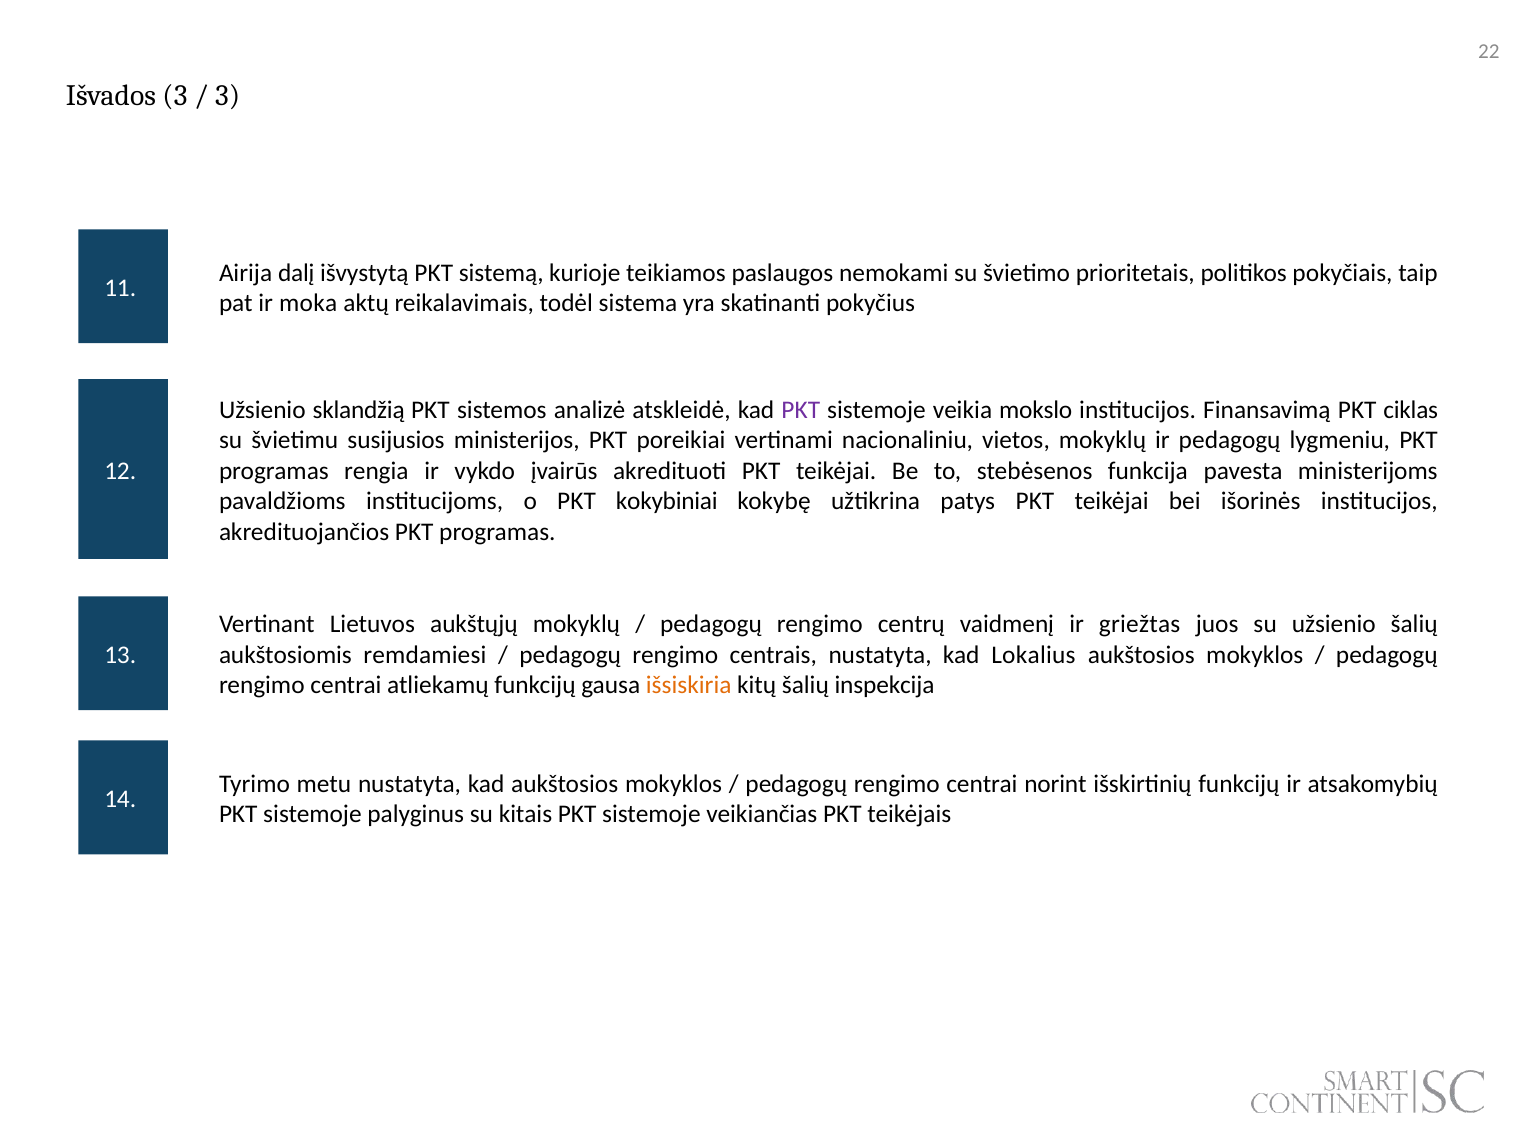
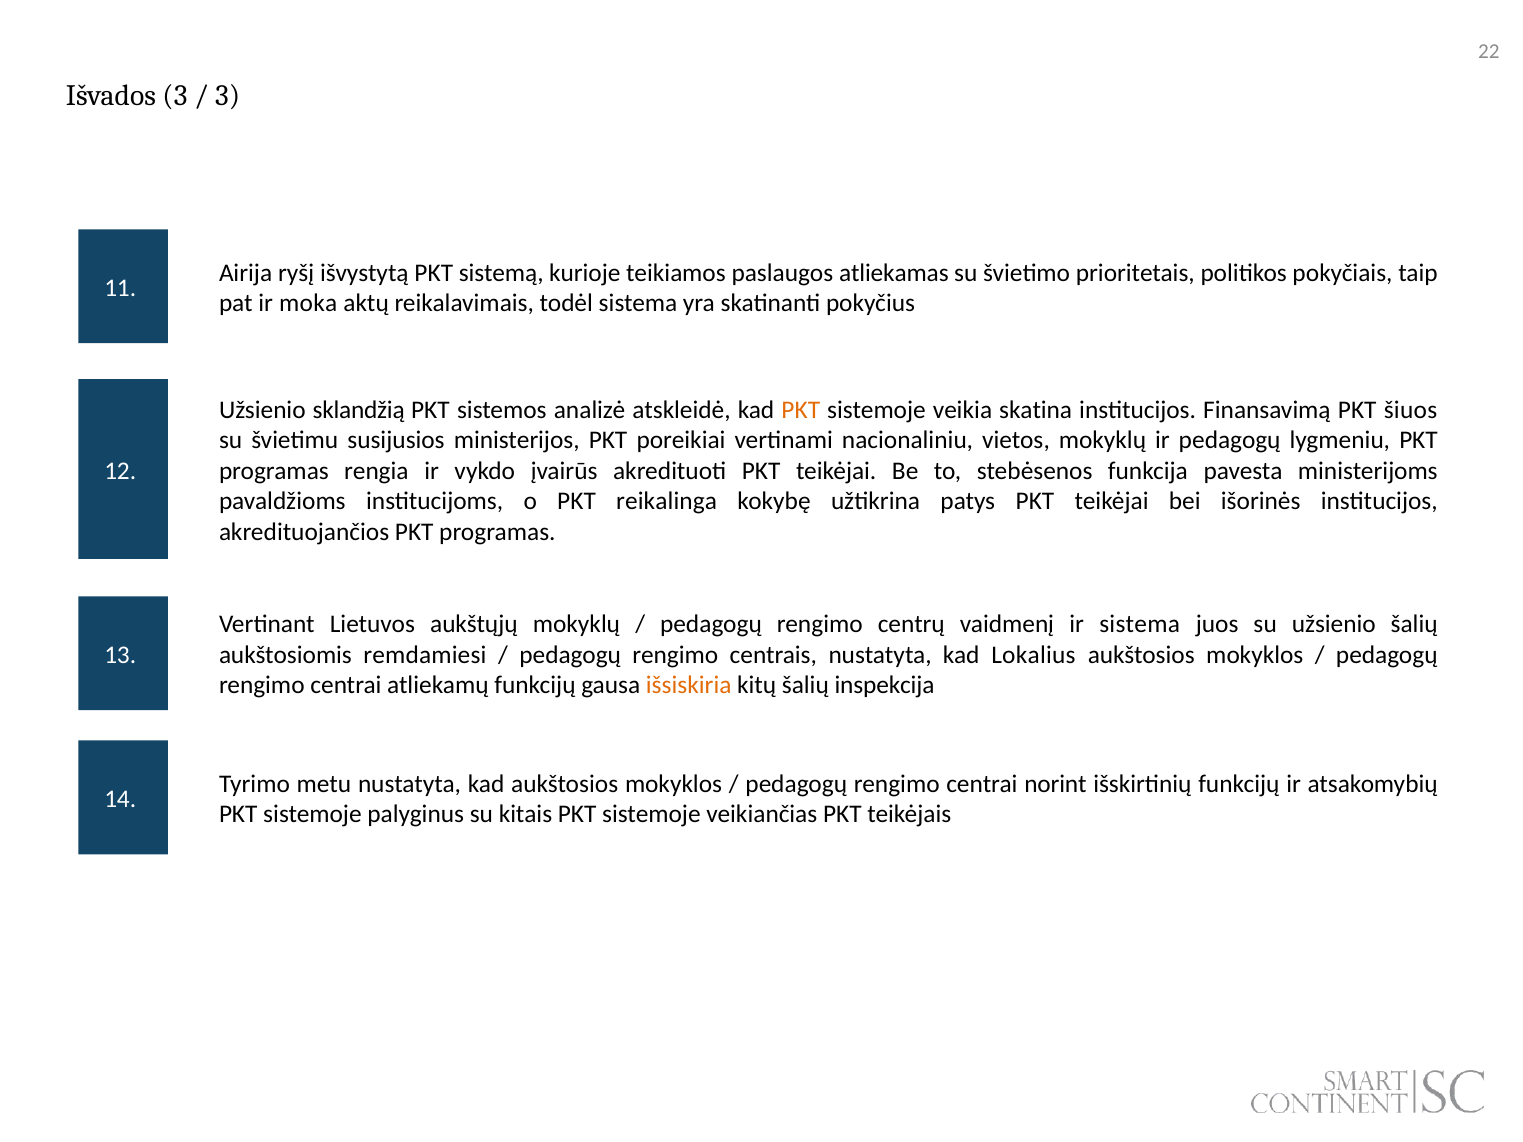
dalį: dalį -> ryšį (296, 273)
nemokami: nemokami -> atliekamas (894, 273)
PKT colour: purple -> orange (801, 410)
mokslo: mokslo -> skatina (1036, 410)
ciklas: ciklas -> šiuos (1410, 410)
kokybiniai: kokybiniai -> reikalinga (667, 501)
ir griežtas: griežtas -> sistema (1140, 625)
